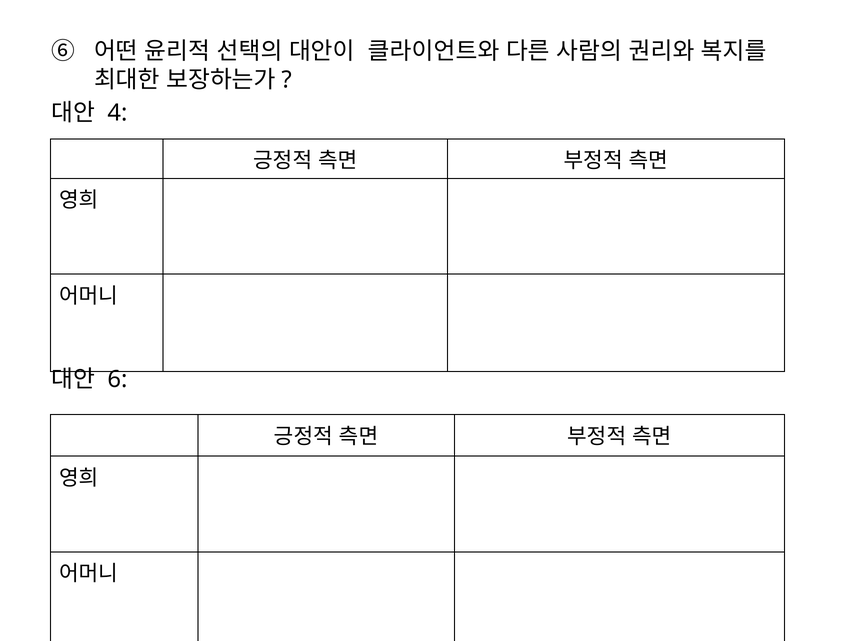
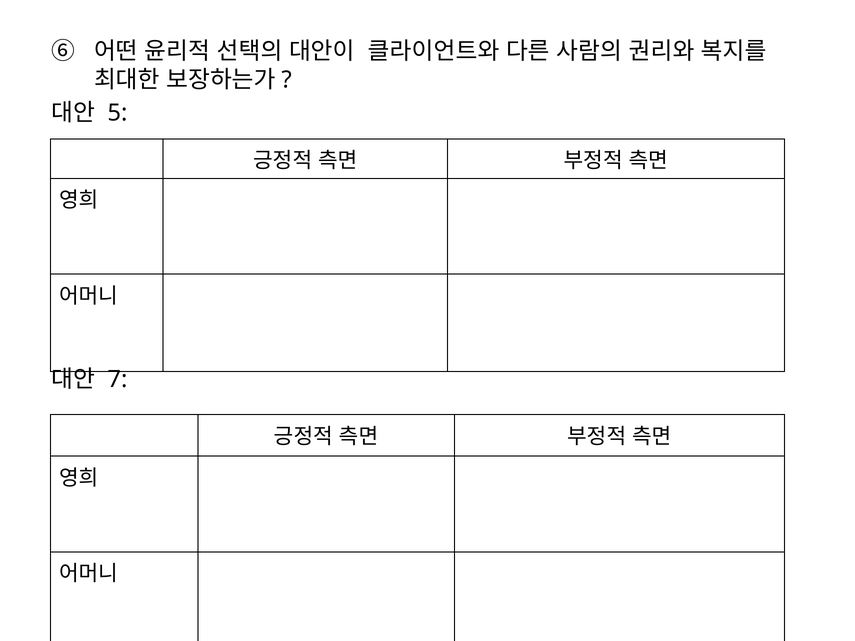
4: 4 -> 5 (117, 113)
6: 6 -> 7 (117, 379)
